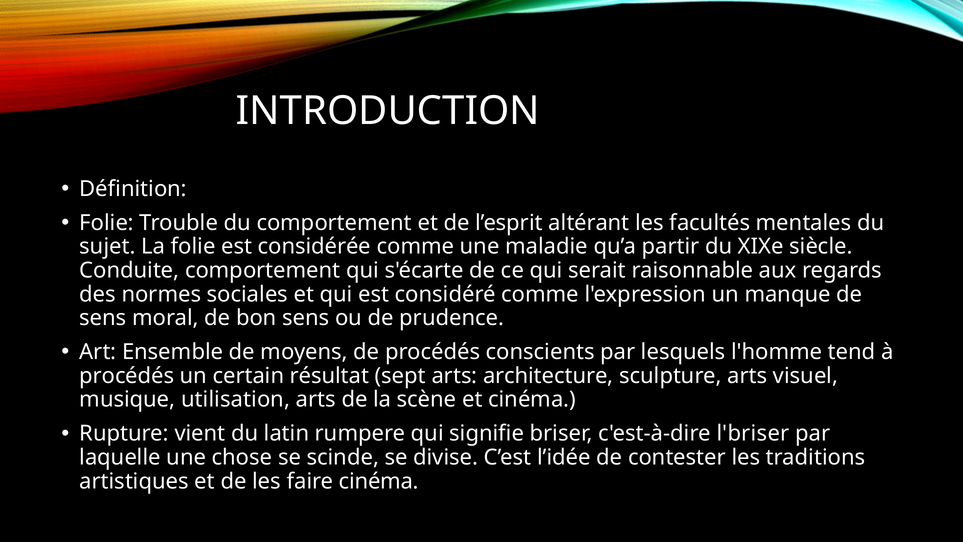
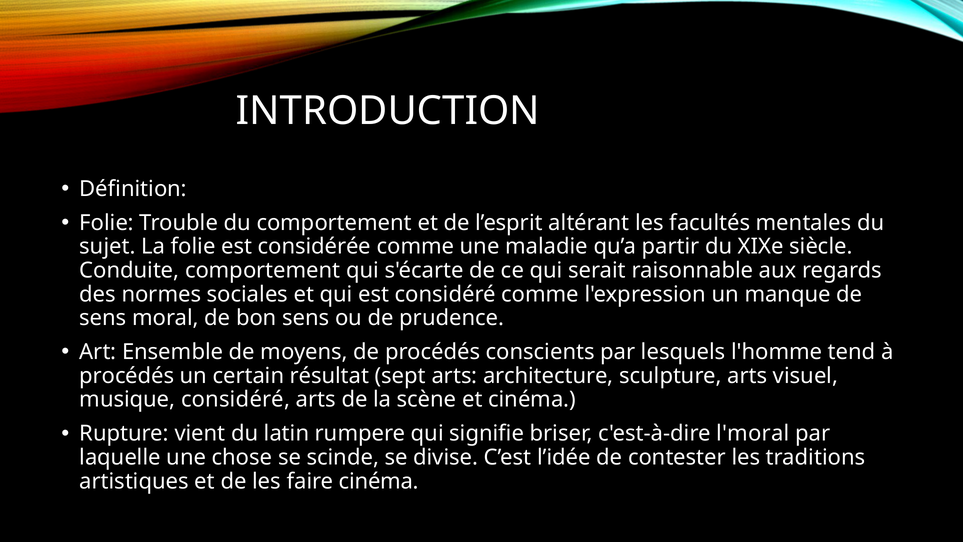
musique utilisation: utilisation -> considéré (236, 399)
l'briser: l'briser -> l'moral (753, 433)
